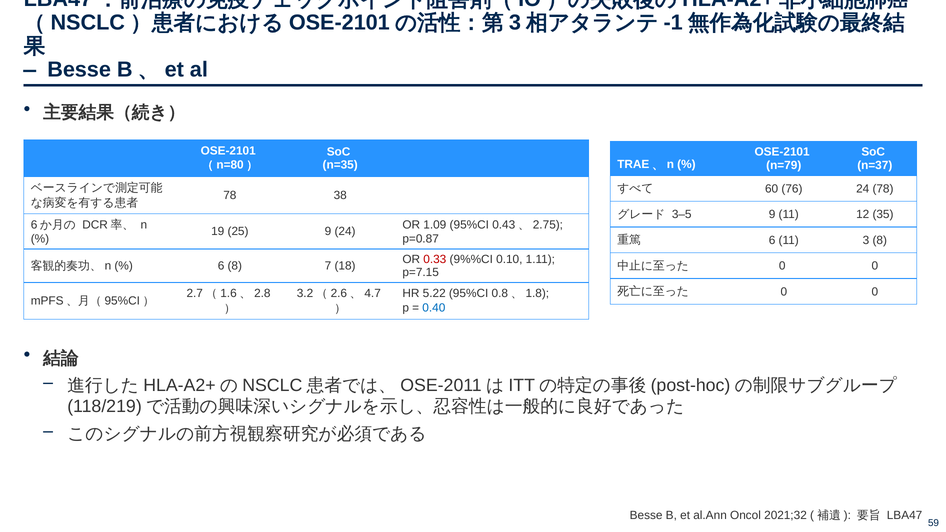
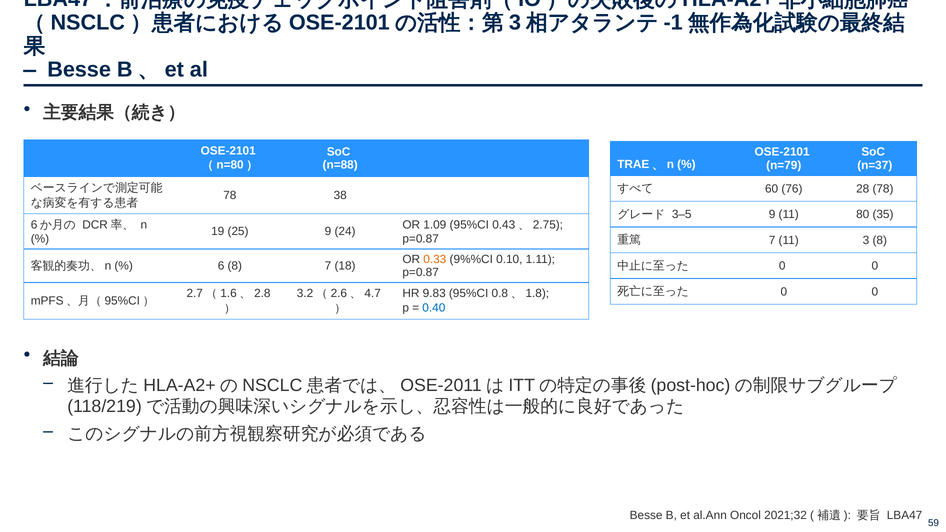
n=35: n=35 -> n=88 (340, 165)
76 24: 24 -> 28 (863, 189)
12: 12 -> 80 (863, 214)
6: 6 -> 7 (772, 240)
0.33 colour: red -> orange (435, 259)
p=7.15: p=7.15 -> p=0.87 (421, 273)
5.22: 5.22 -> 9.83 (434, 294)
